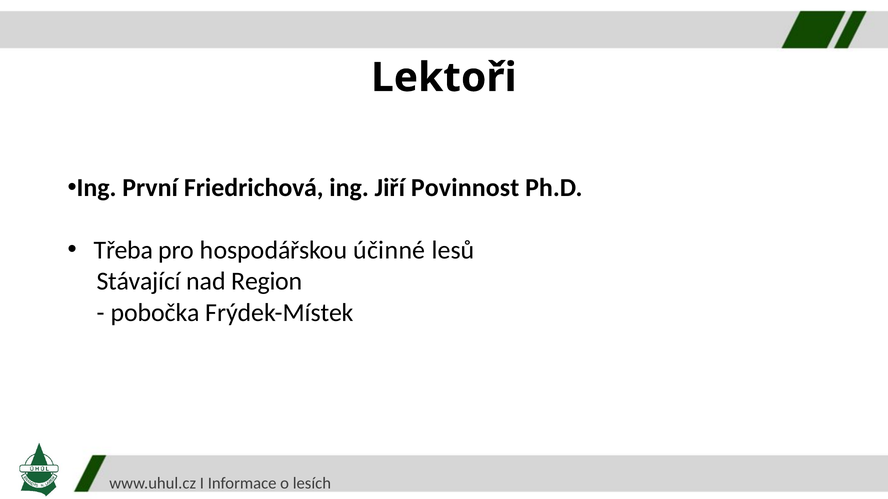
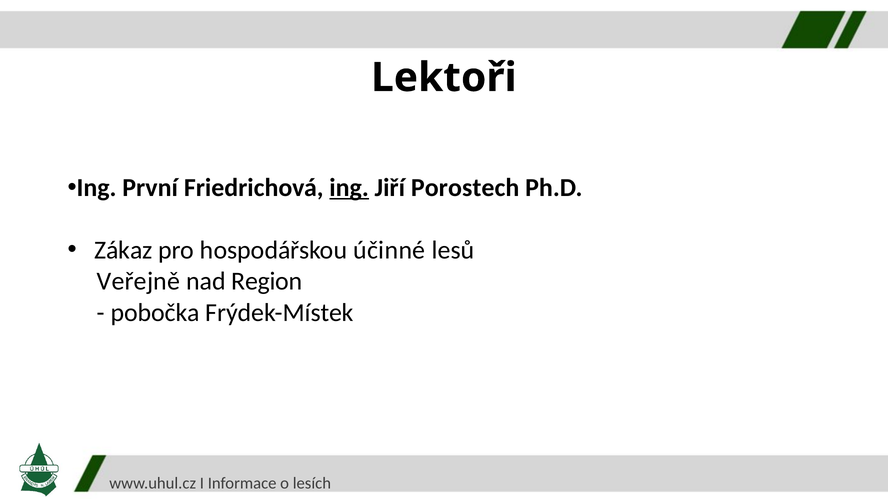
ing underline: none -> present (349, 188)
Povinnost: Povinnost -> Porostech (465, 188)
Třeba: Třeba -> Zákaz (123, 251)
Stávající: Stávající -> Veřejně (138, 282)
